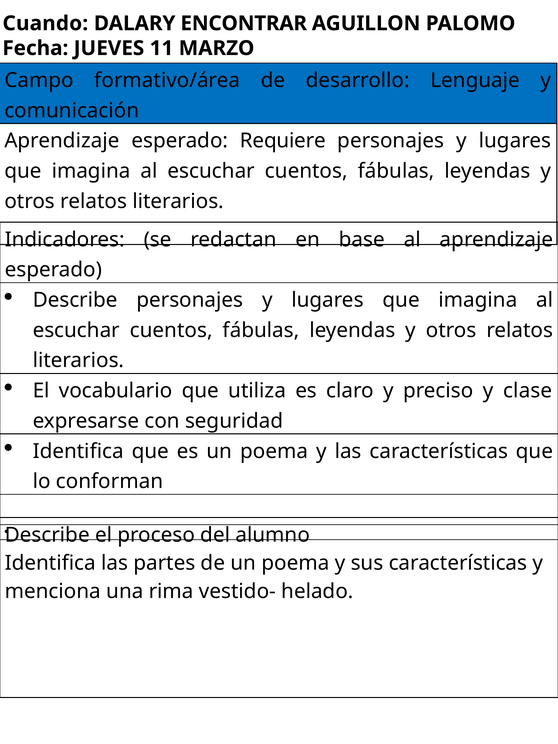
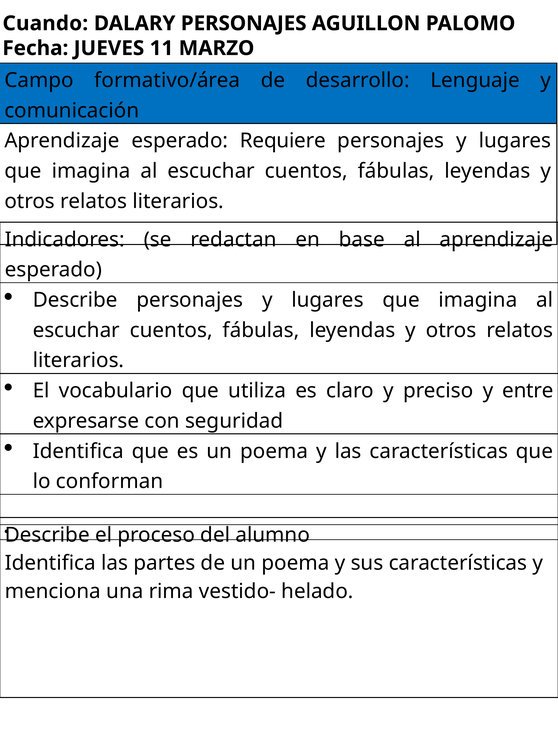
DALARY ENCONTRAR: ENCONTRAR -> PERSONAJES (244, 23)
clase: clase -> entre (528, 391)
